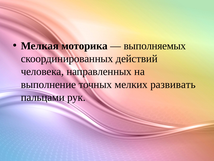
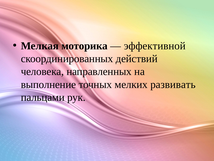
выполняемых: выполняемых -> эффективной (155, 46)
